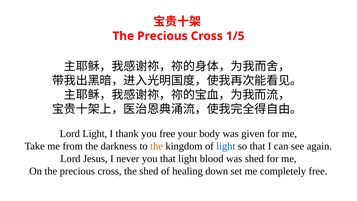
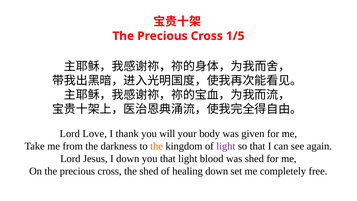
Lord Light: Light -> Love (95, 134)
you free: free -> will (167, 134)
light colour: blue -> purple (226, 146)
I never: never -> down (128, 159)
